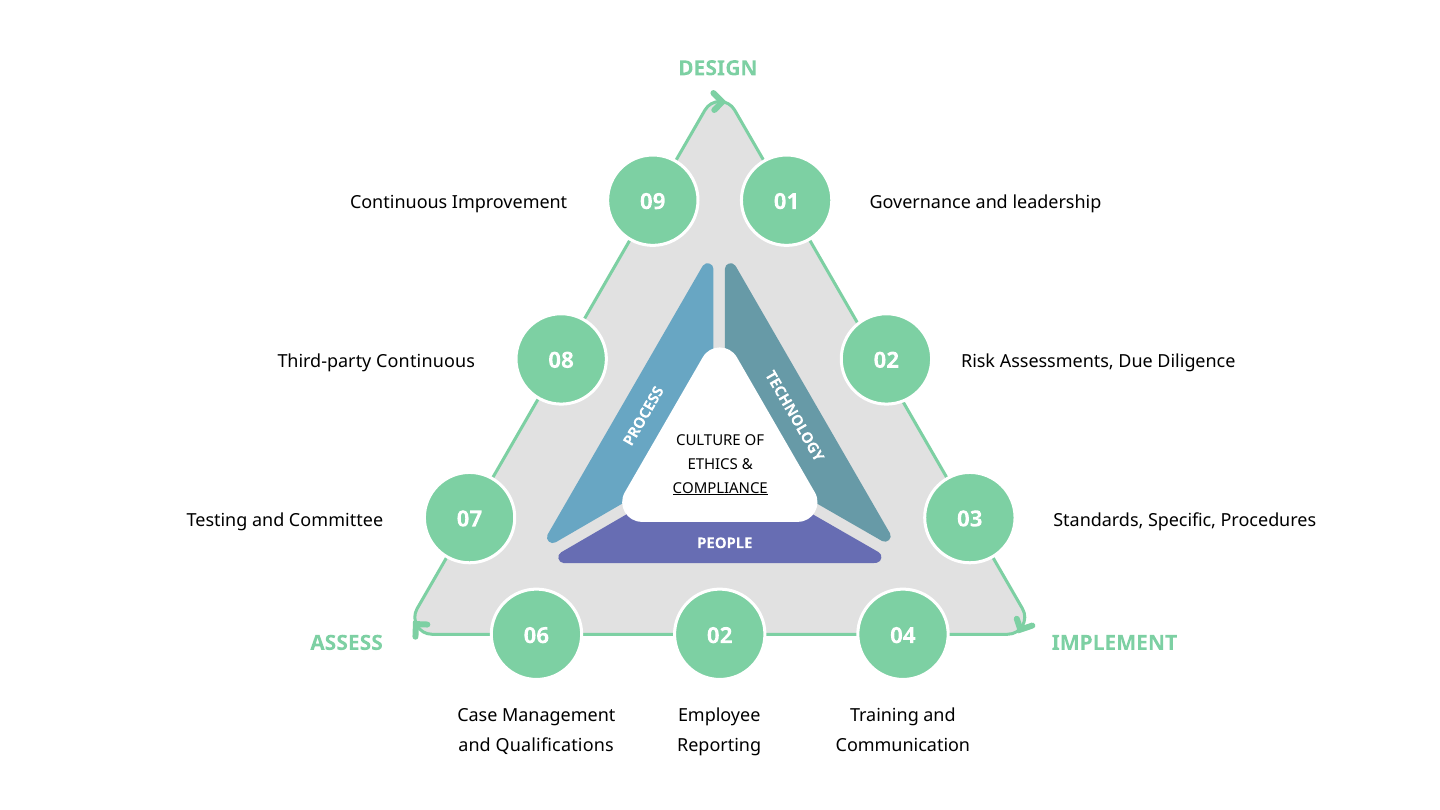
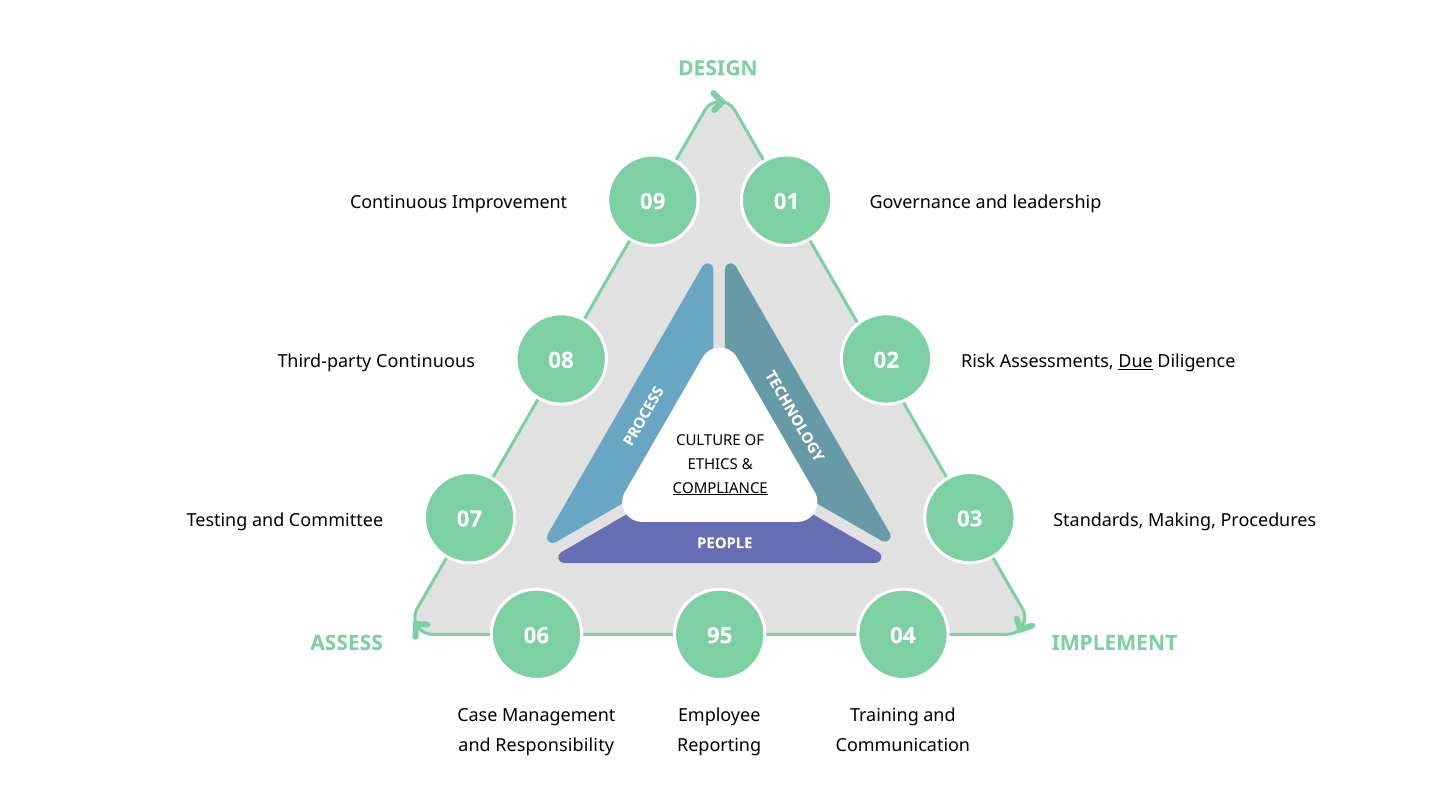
Due underline: none -> present (1136, 362)
Specific: Specific -> Making (1182, 520)
06 02: 02 -> 95 (720, 636)
Qualifications: Qualifications -> Responsibility (555, 745)
